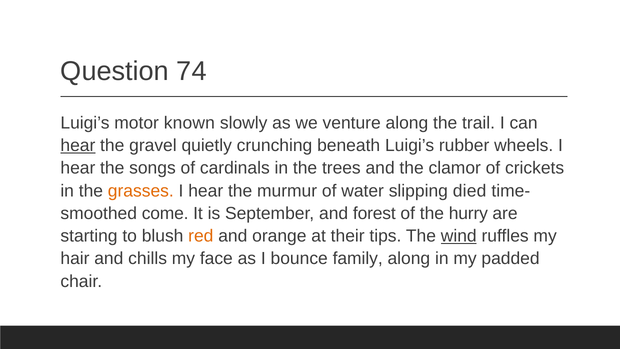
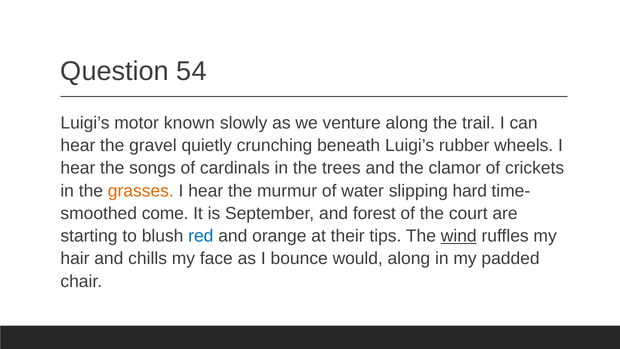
74: 74 -> 54 (192, 71)
hear underline: present -> none (78, 145)
died: died -> hard (470, 191)
hurry: hurry -> court (468, 213)
red colour: orange -> blue (201, 236)
family: family -> would (358, 259)
